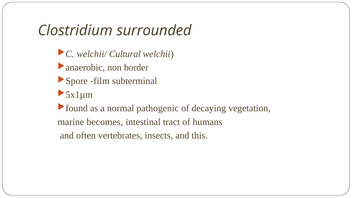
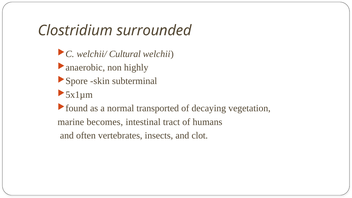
border: border -> highly (136, 68)
film: film -> skin (100, 81)
pathogenic: pathogenic -> transported (158, 108)
this: this -> clot (200, 135)
